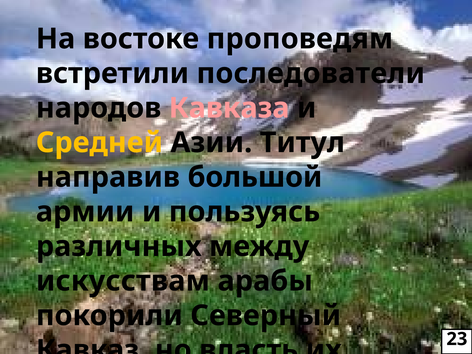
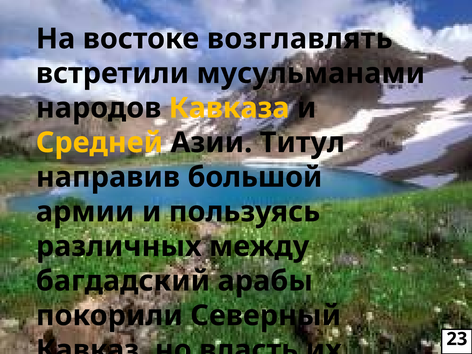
проповедям: проповедям -> возглавлять (300, 39)
последователи: последователи -> мусульманами (311, 73)
Кавказа colour: pink -> yellow (229, 108)
искусствам: искусствам -> багдадский (123, 281)
